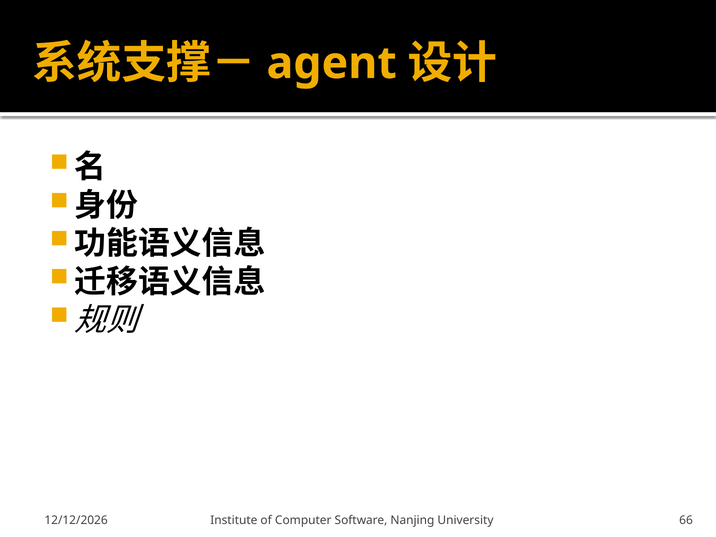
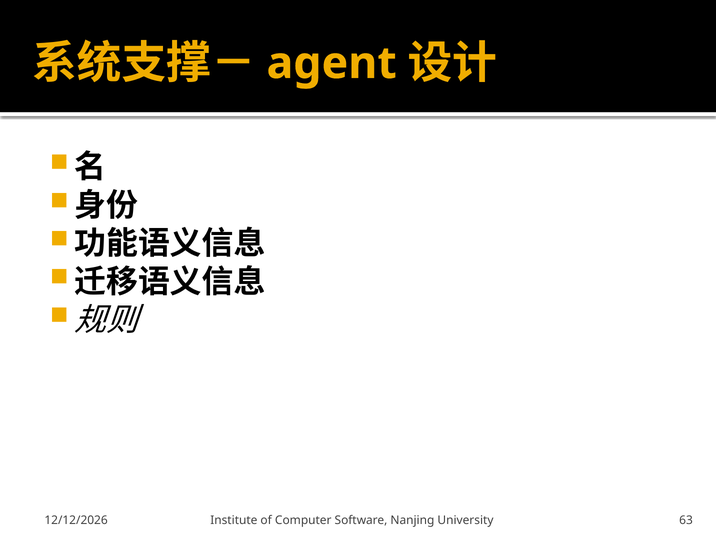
66: 66 -> 63 (686, 520)
